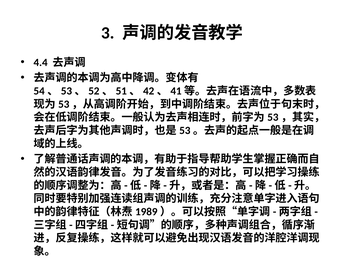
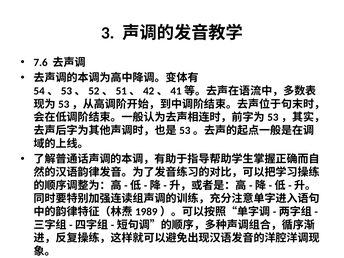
4.4: 4.4 -> 7.6 (41, 62)
